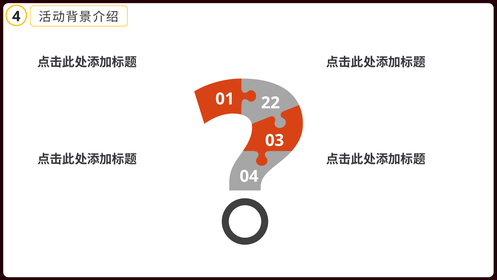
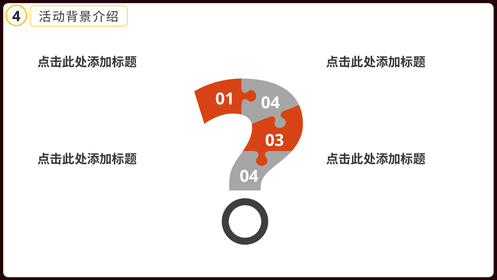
01 22: 22 -> 04 (270, 103)
